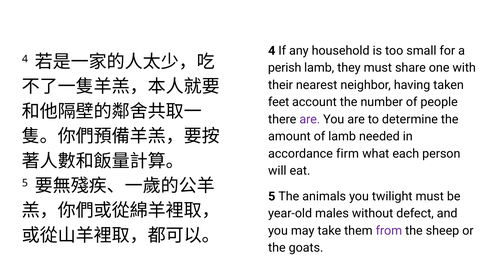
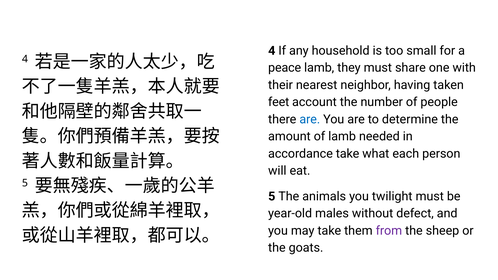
perish: perish -> peace (285, 68)
are colour: purple -> blue (310, 119)
accordance firm: firm -> take (348, 154)
